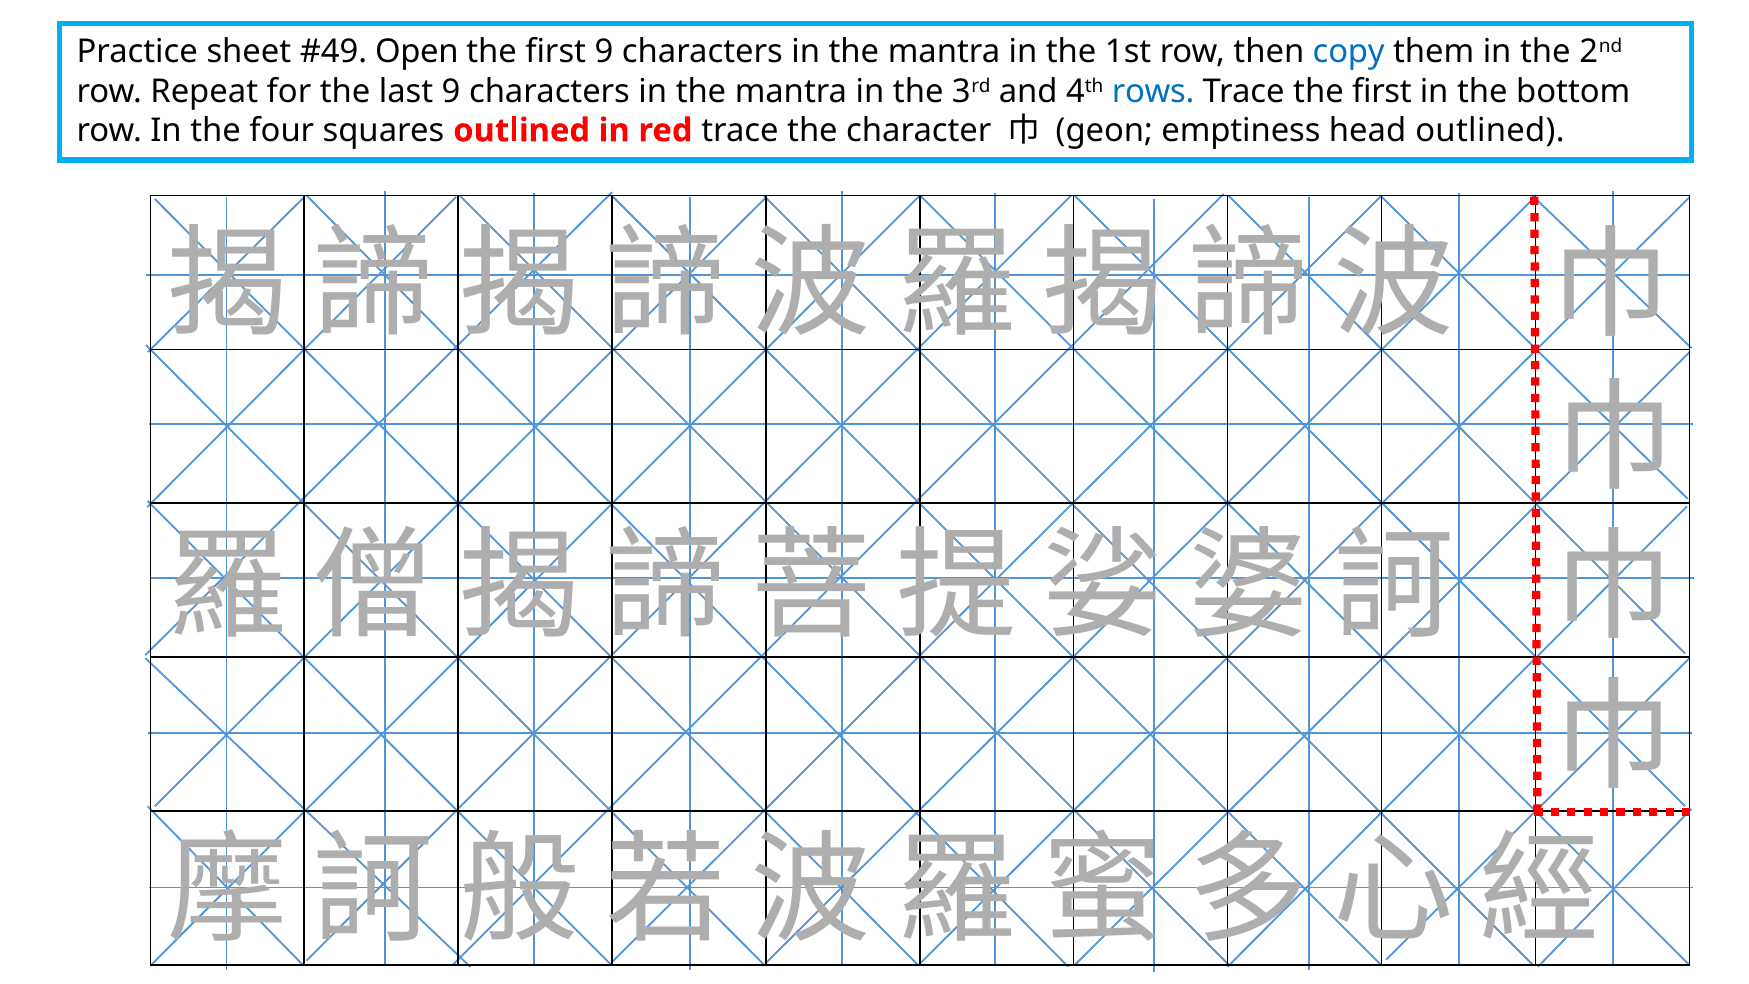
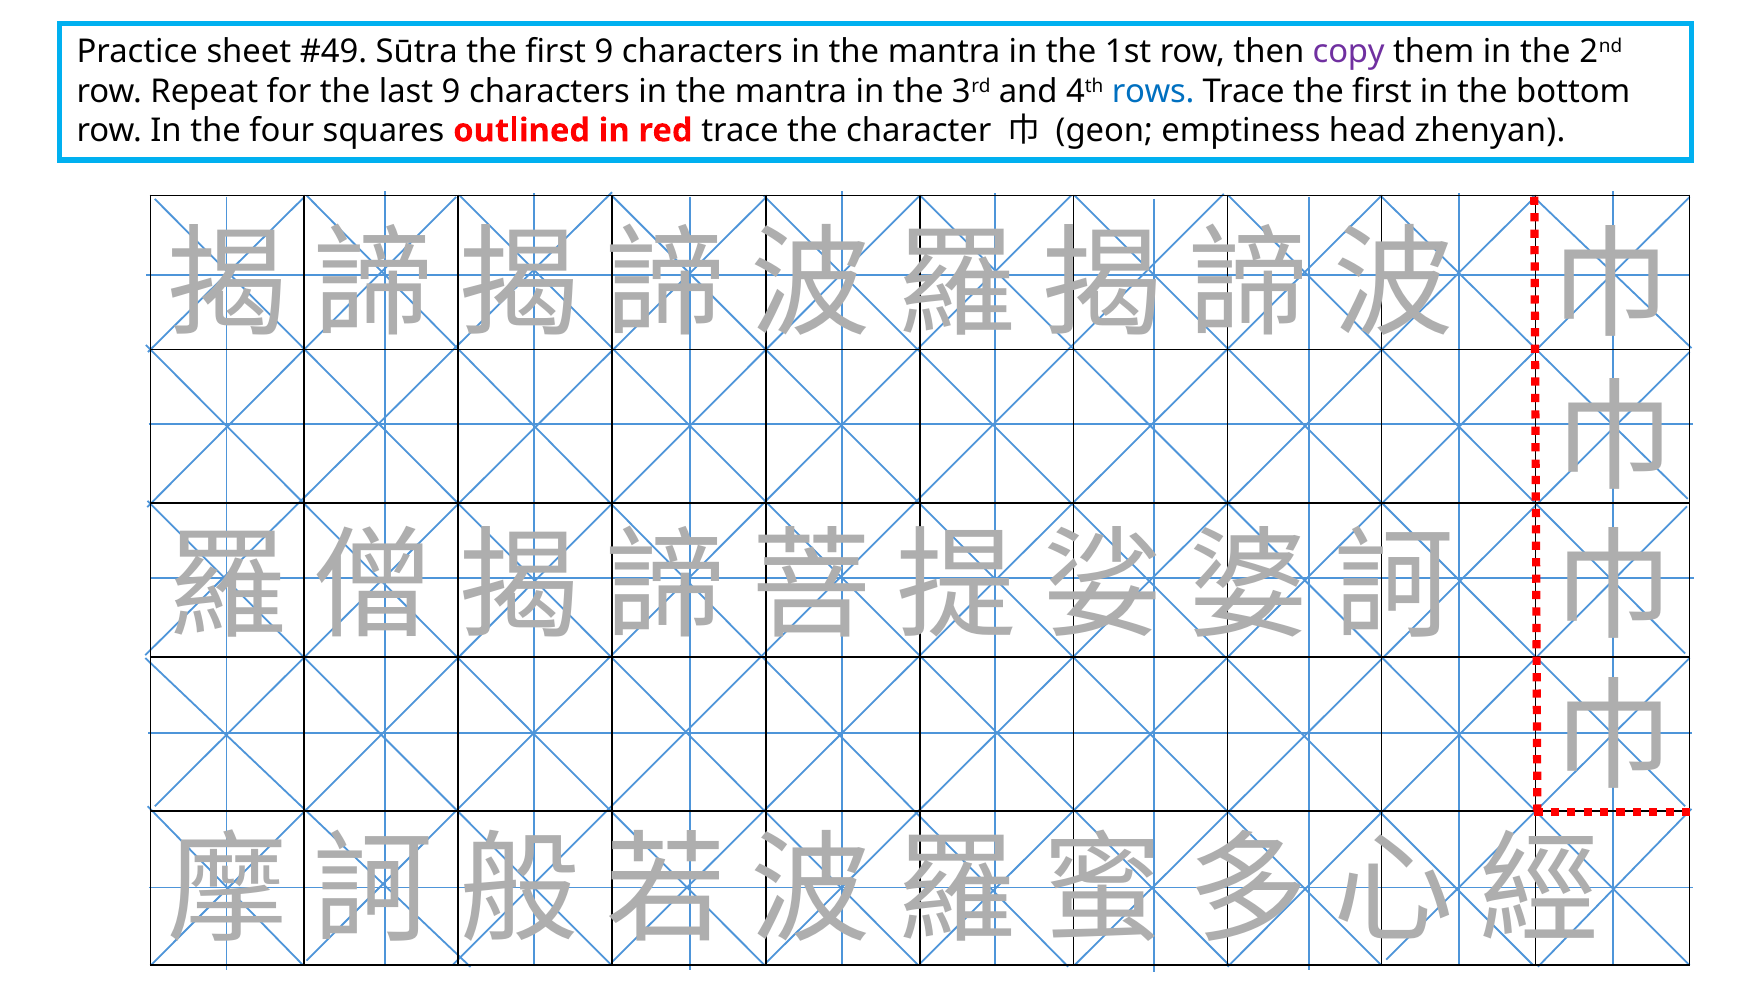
Open: Open -> Sūtra (417, 52)
copy colour: blue -> purple (1349, 52)
head outlined: outlined -> zhenyan (1490, 131)
